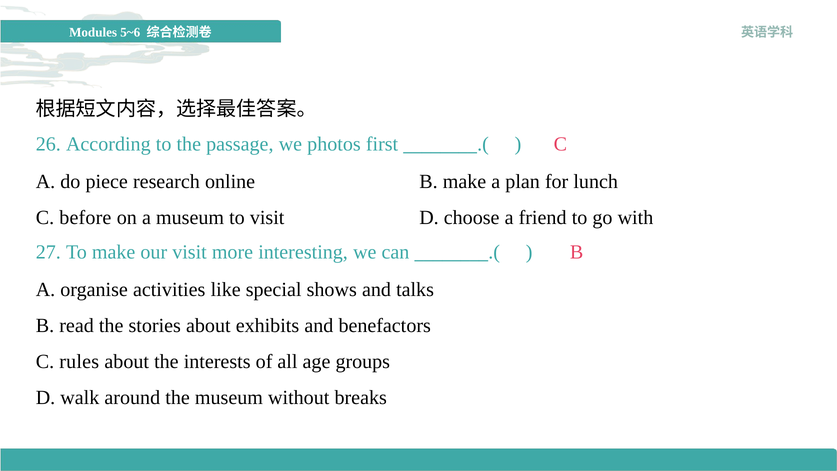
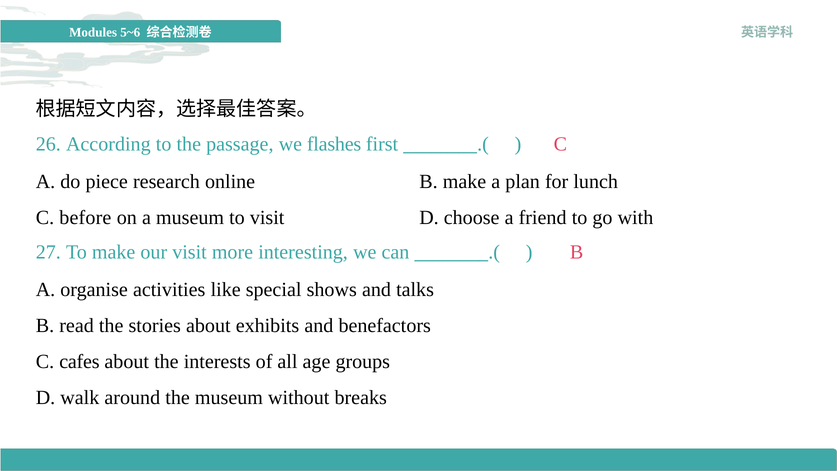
photos: photos -> flashes (334, 144)
rules: rules -> cafes (79, 362)
